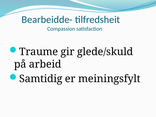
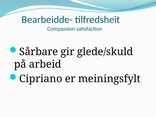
Traume: Traume -> Sårbare (39, 52)
Samtidig: Samtidig -> Cipriano (41, 79)
